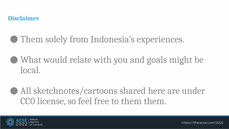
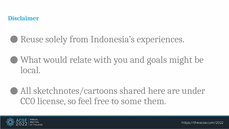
Them: Them -> Reuse (32, 39)
to them: them -> some (131, 101)
